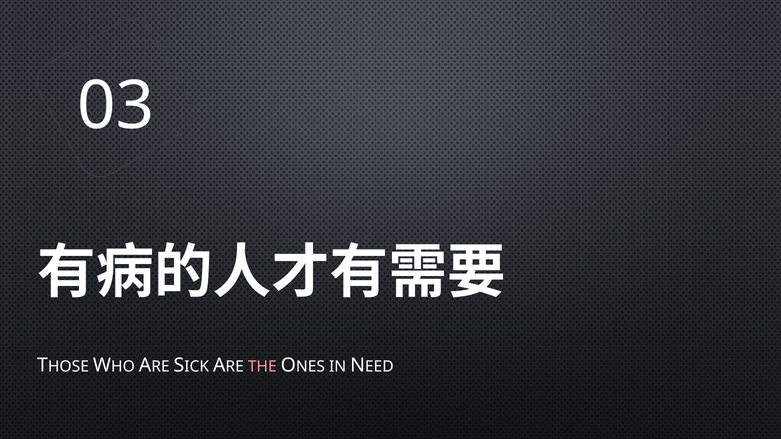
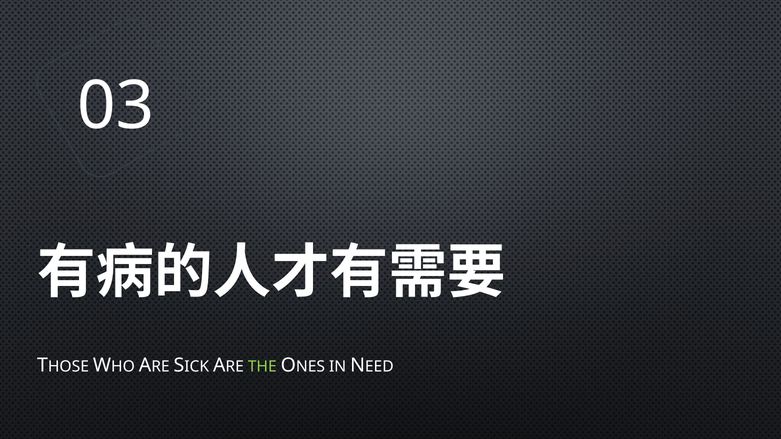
THE colour: pink -> light green (262, 367)
